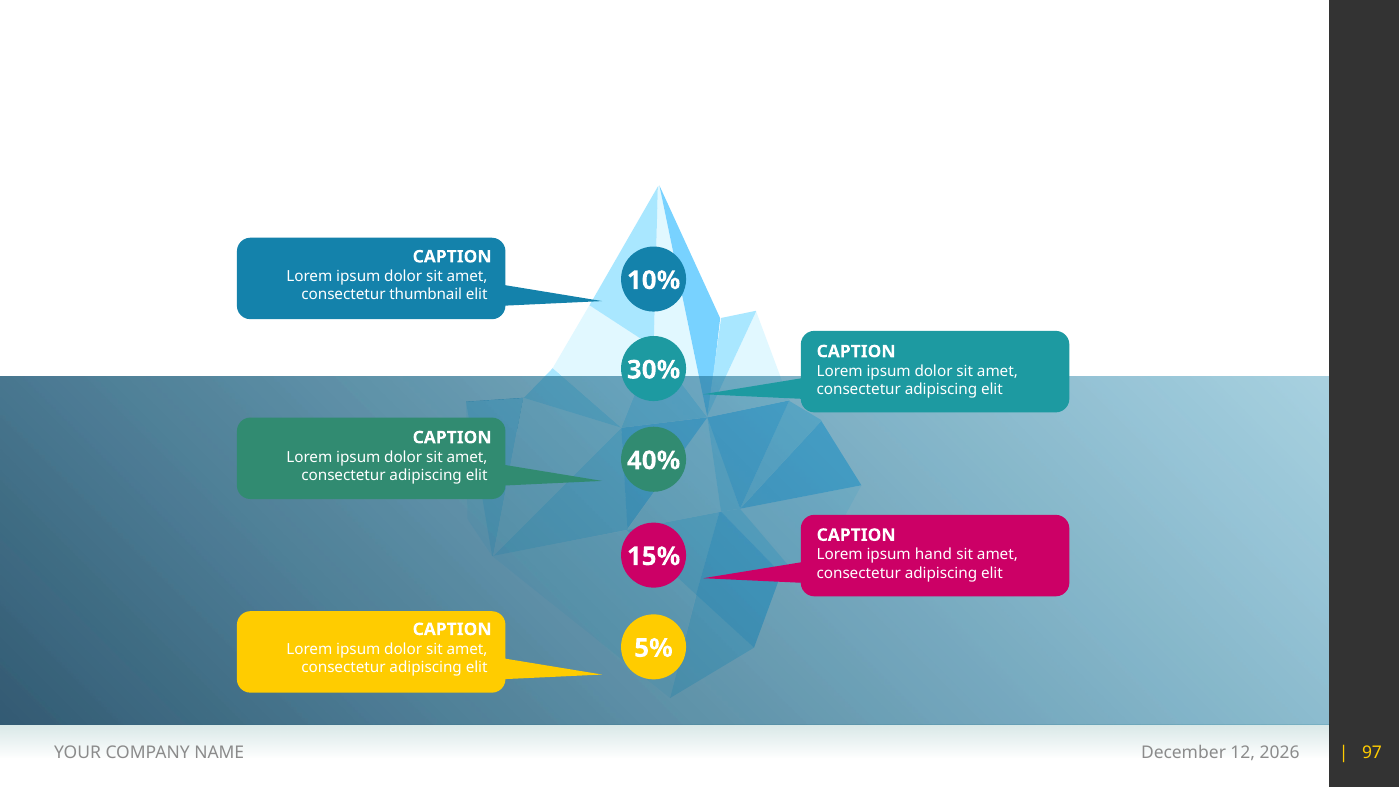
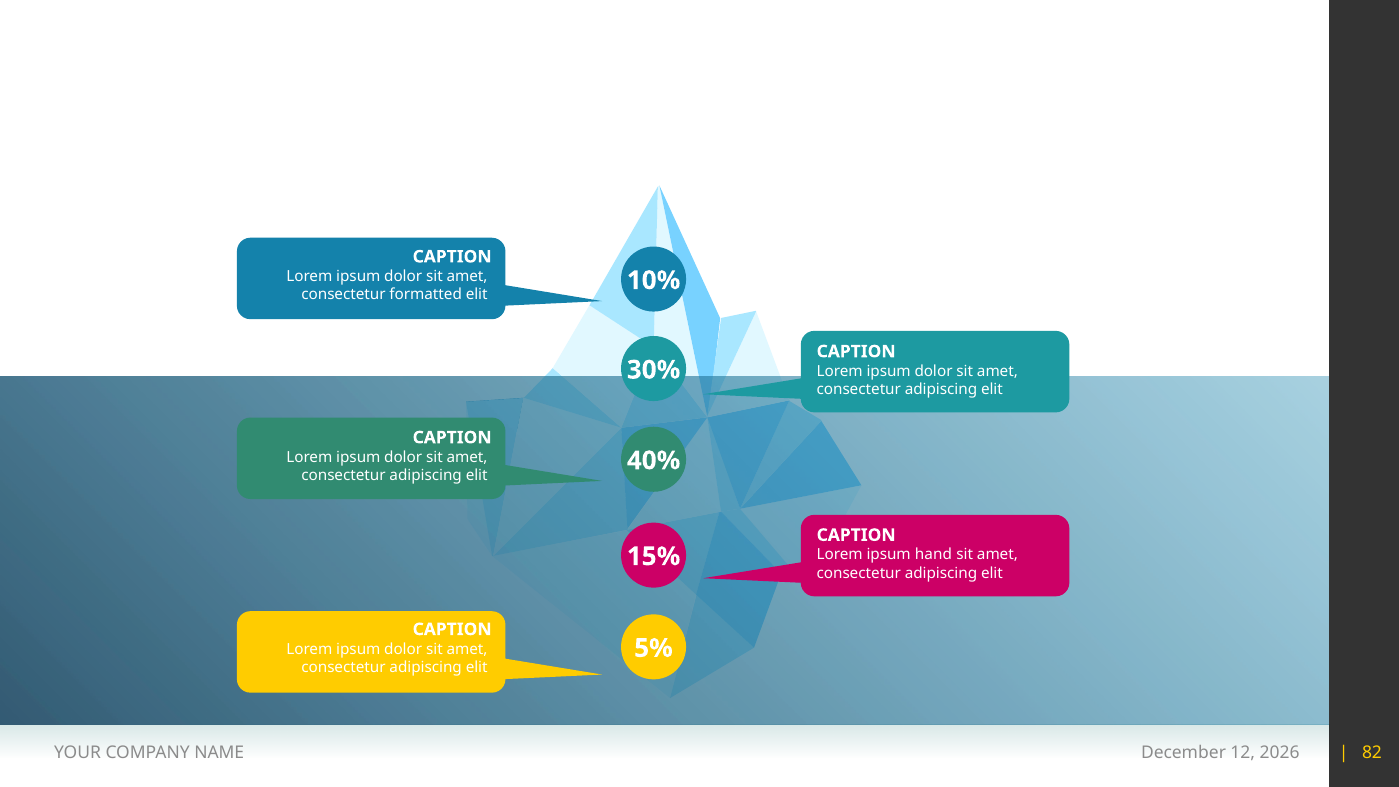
thumbnail: thumbnail -> formatted (426, 295)
97: 97 -> 82 (1372, 752)
